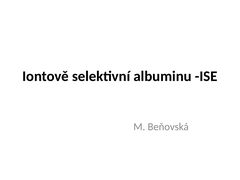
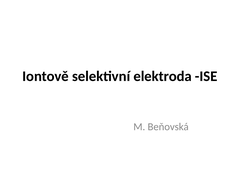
albuminu: albuminu -> elektroda (163, 76)
